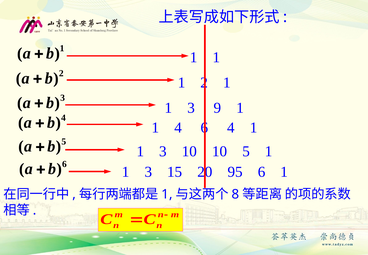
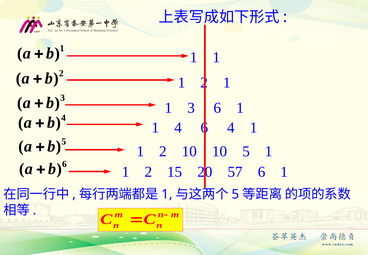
3 9: 9 -> 6 (217, 108)
3: 3 -> 2 (163, 151)
3: 3 -> 2 (148, 172)
95: 95 -> 57 (235, 172)
8: 8 -> 5 (235, 194)
